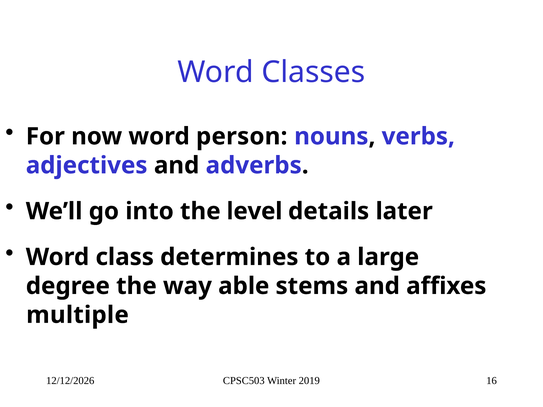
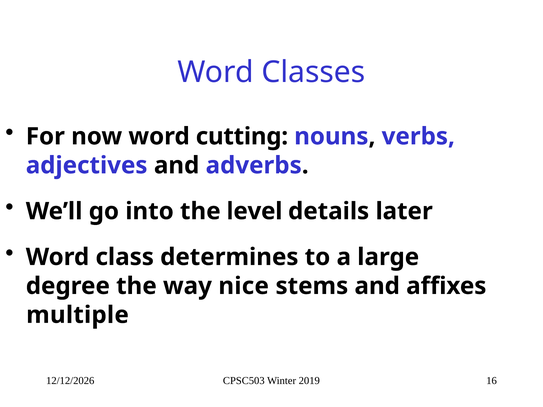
person: person -> cutting (242, 137)
able: able -> nice (244, 286)
